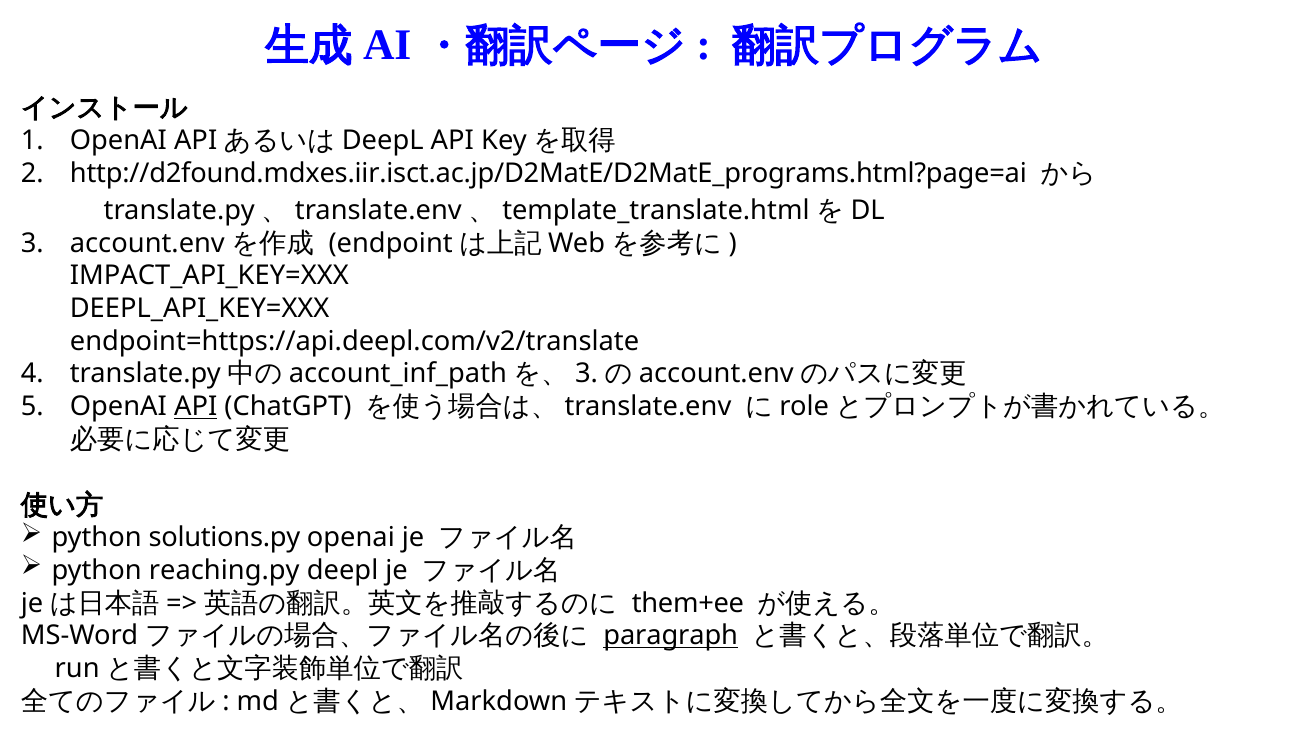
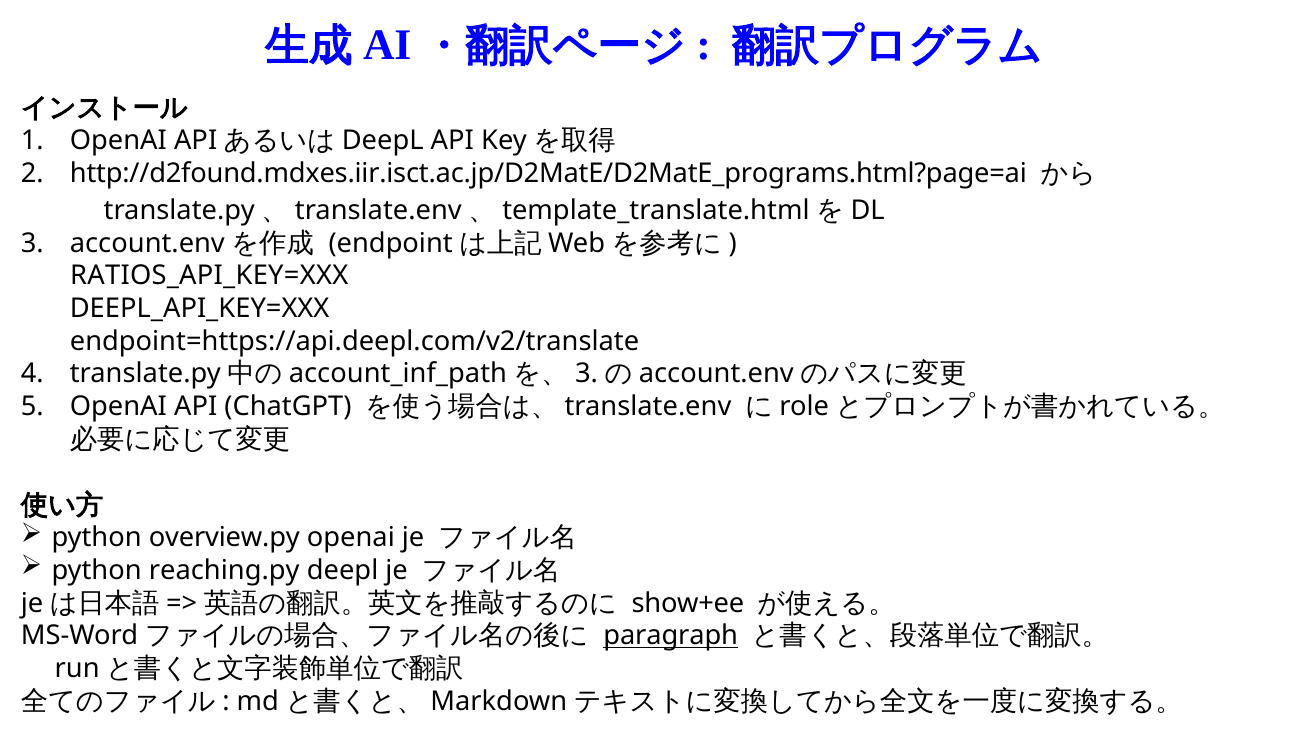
IMPACT_API_KEY=XXX: IMPACT_API_KEY=XXX -> RATIOS_API_KEY=XXX (209, 276)
API underline: present -> none (196, 407)
solutions.py: solutions.py -> overview.py (224, 537)
them+ee: them+ee -> show+ee (688, 603)
